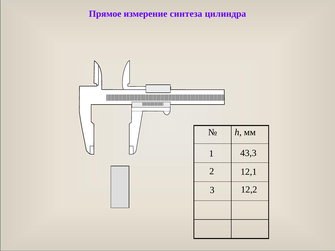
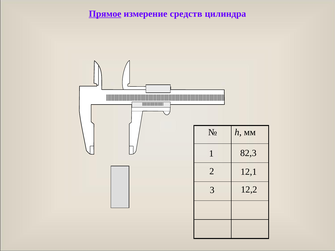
Прямое underline: none -> present (105, 14)
синтеза: синтеза -> средств (186, 14)
43,3: 43,3 -> 82,3 (248, 153)
